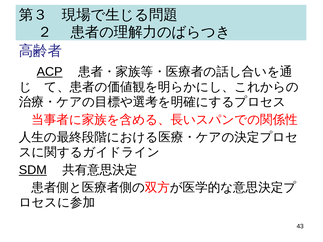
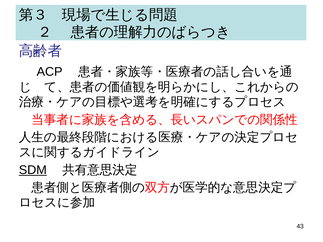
ACP underline: present -> none (50, 72)
